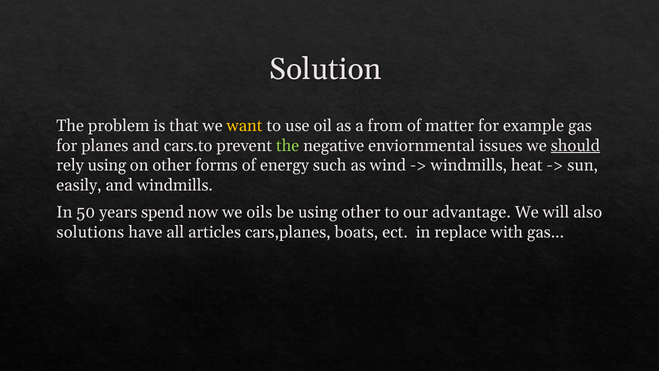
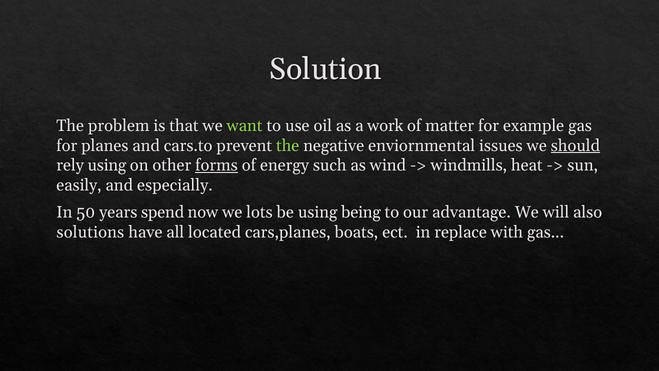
want colour: yellow -> light green (245, 126)
from: from -> work (385, 126)
forms underline: none -> present (217, 165)
and windmills: windmills -> especially (175, 185)
oils: oils -> lots (260, 212)
using other: other -> being (361, 212)
articles: articles -> located (215, 232)
